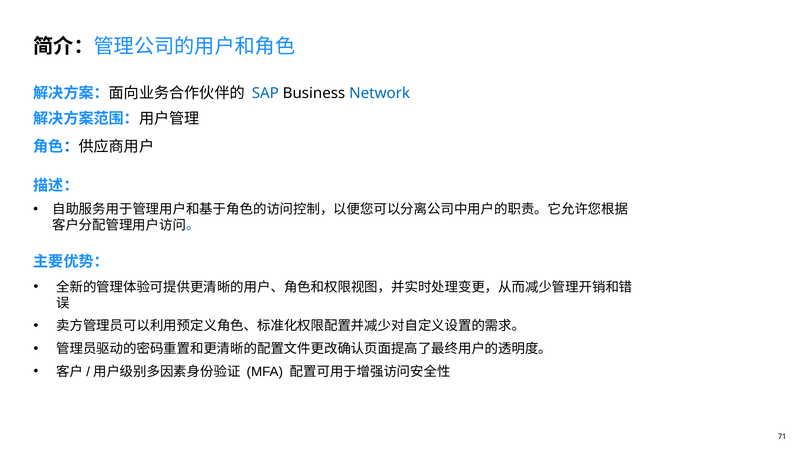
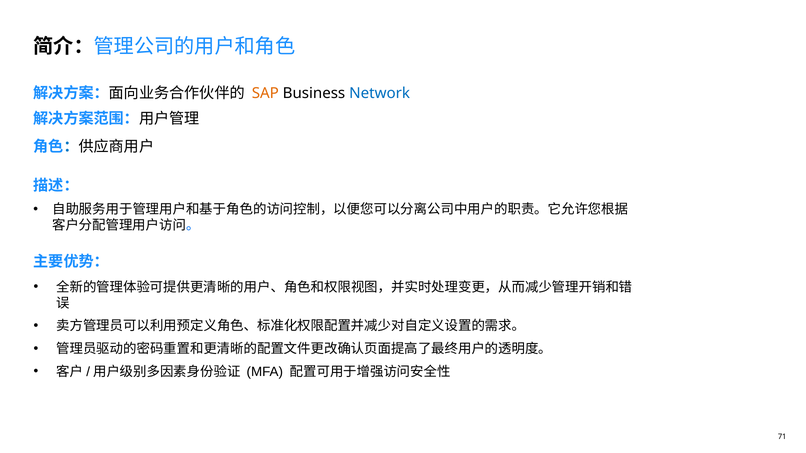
SAP colour: blue -> orange (265, 93)
